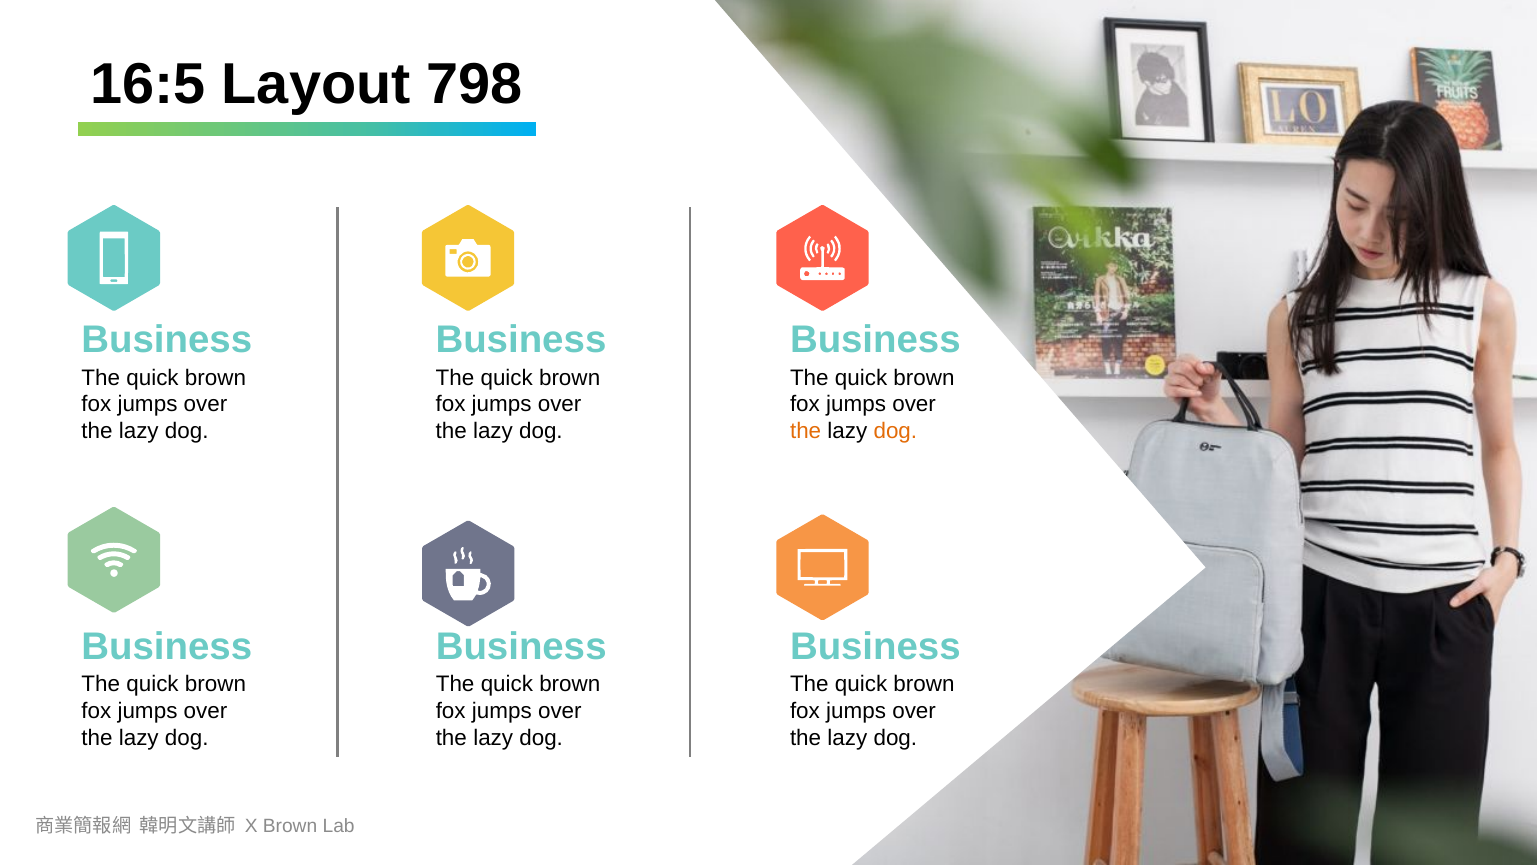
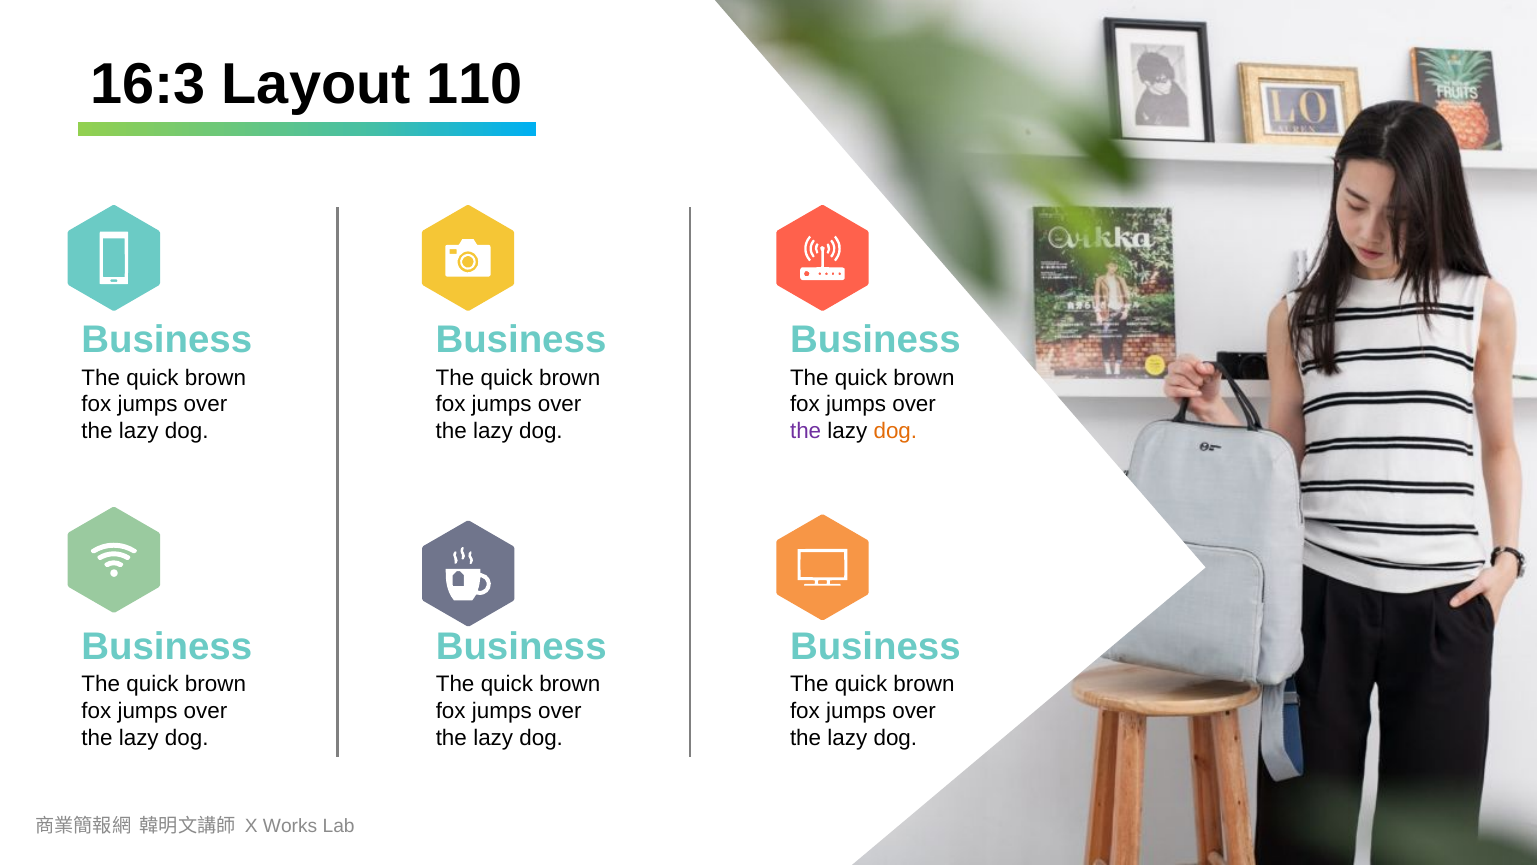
16:5: 16:5 -> 16:3 (148, 85)
798: 798 -> 110 (475, 85)
the colour: orange -> purple (806, 431)
X Brown: Brown -> Works (290, 826)
